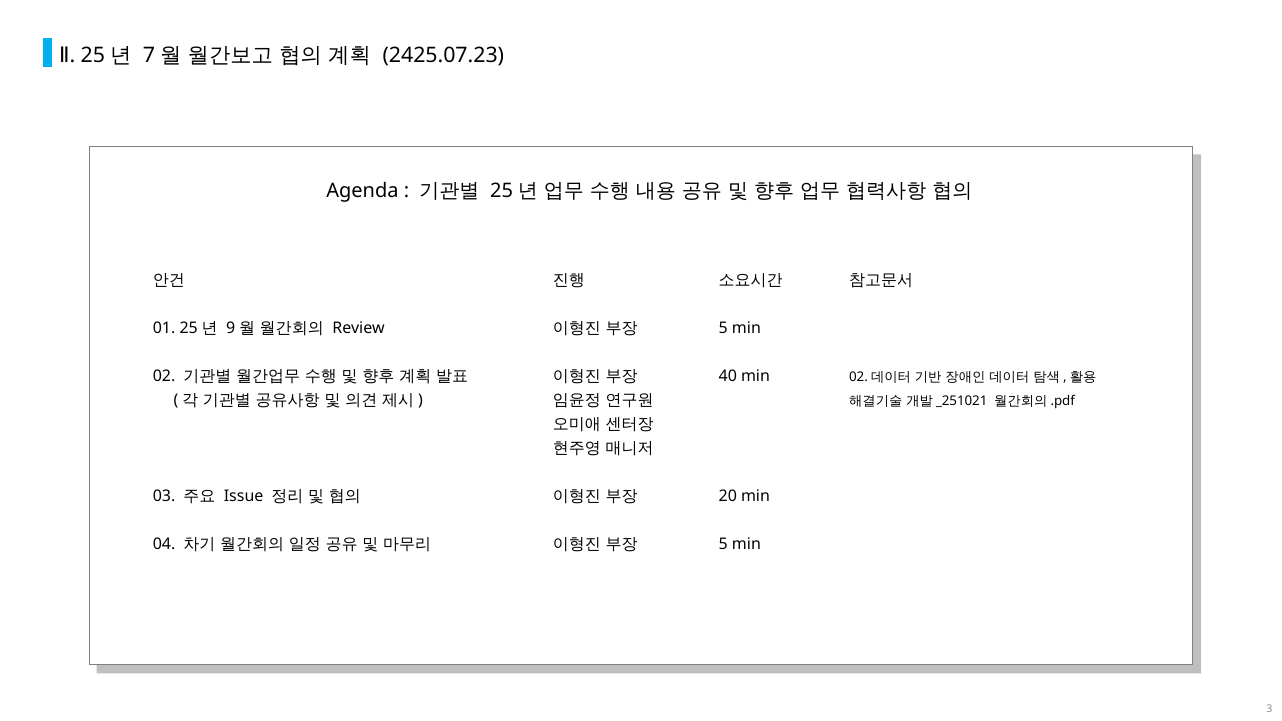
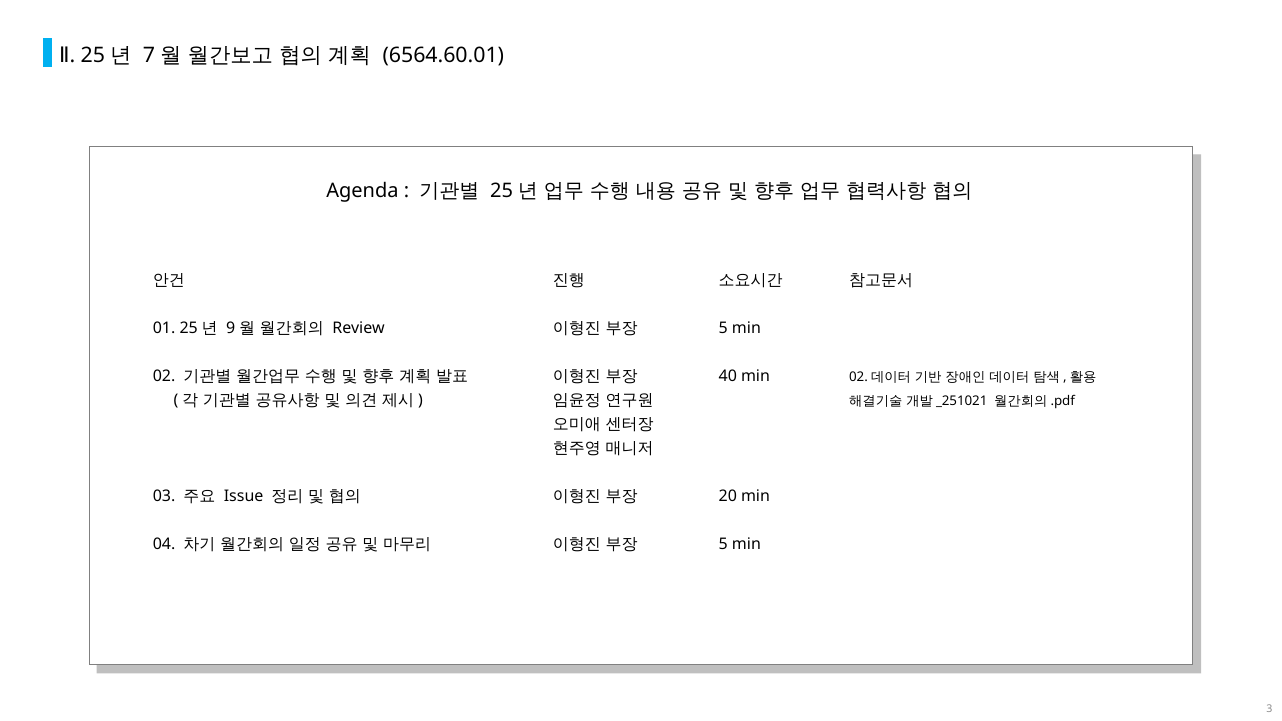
2425.07.23: 2425.07.23 -> 6564.60.01 (443, 55)
